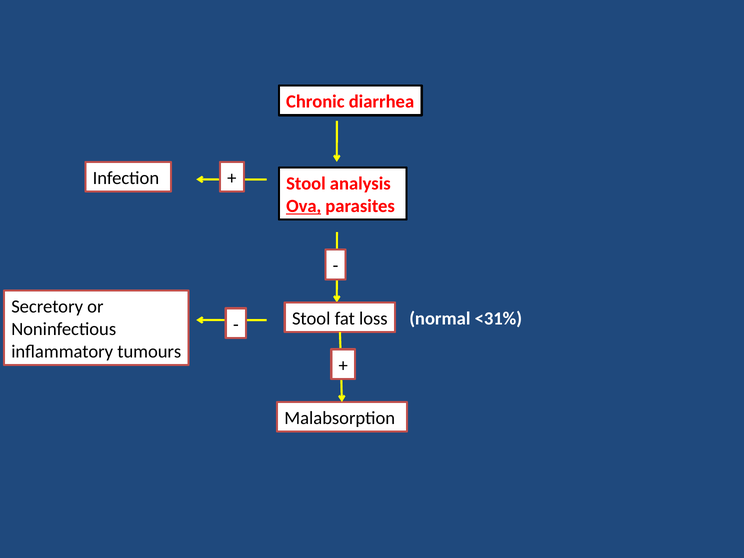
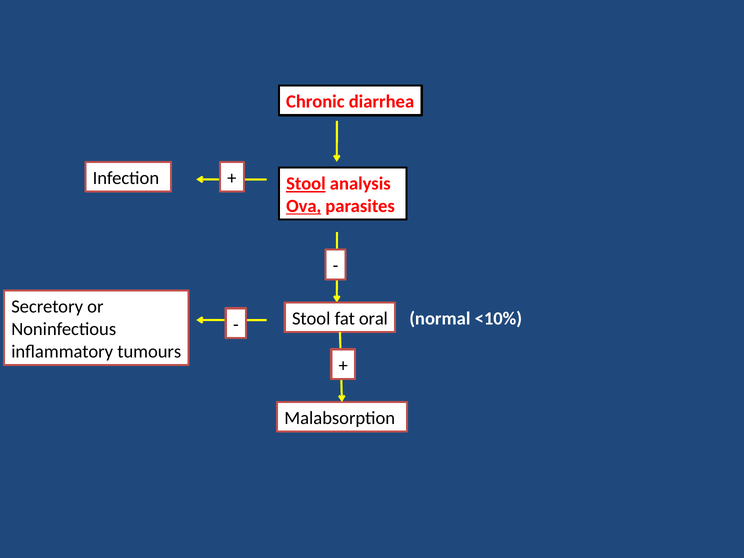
Stool underline: none -> present (306, 184)
loss: loss -> oral (373, 319)
<31%: <31% -> <10% (498, 319)
